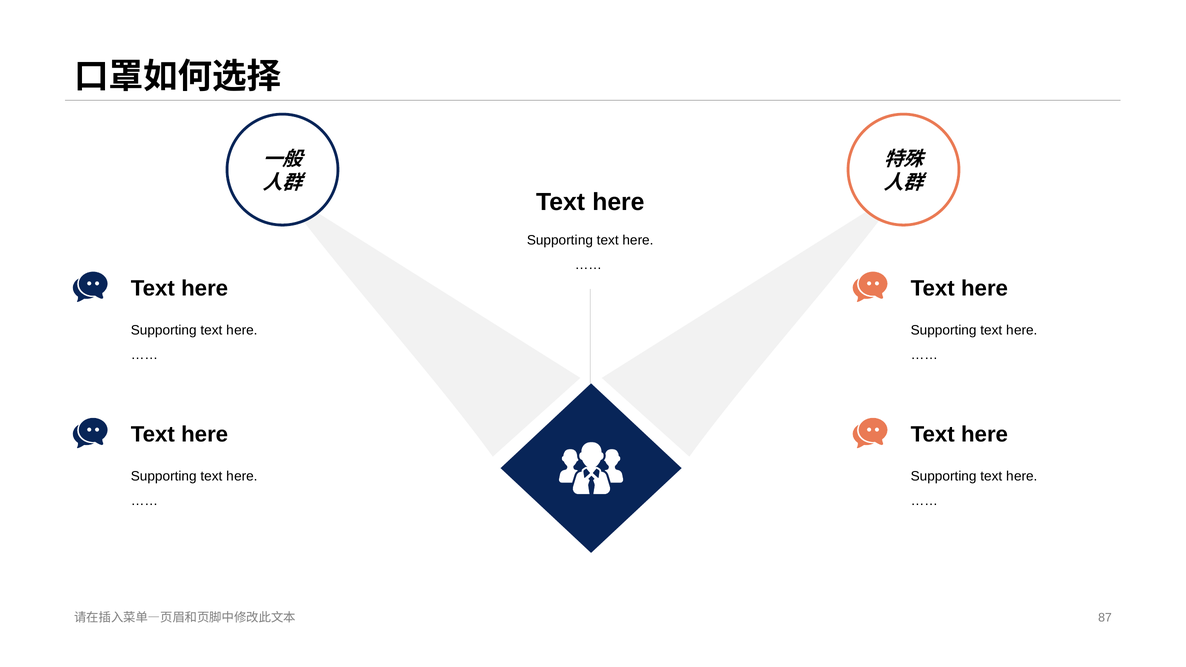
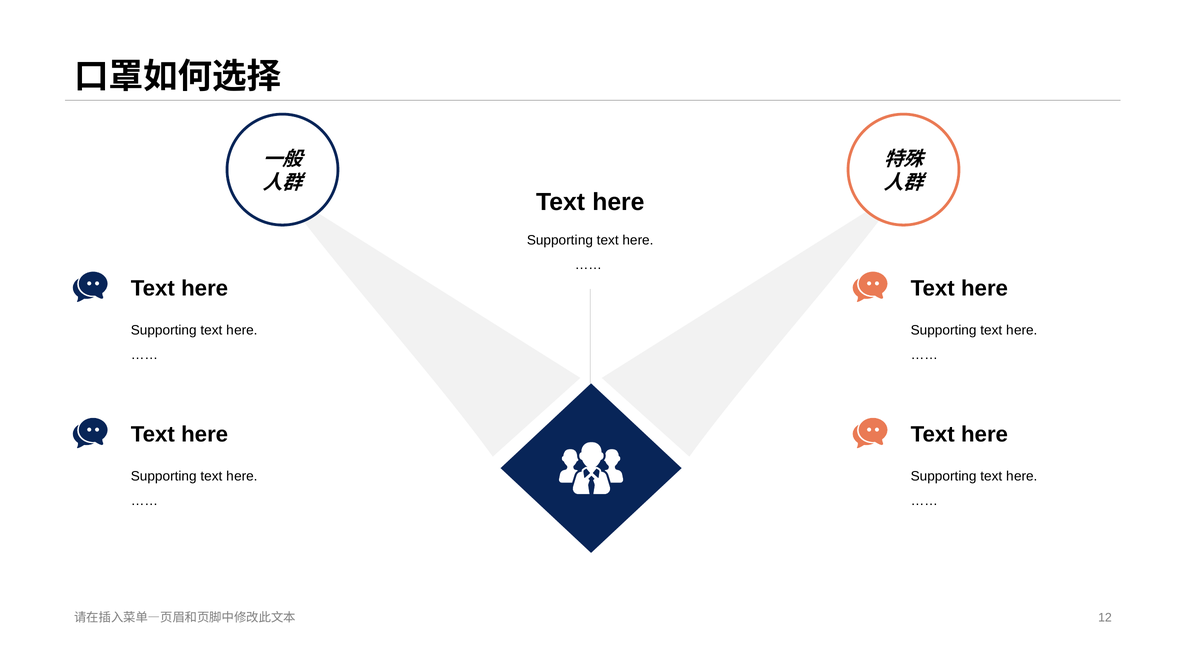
87: 87 -> 12 (1105, 618)
